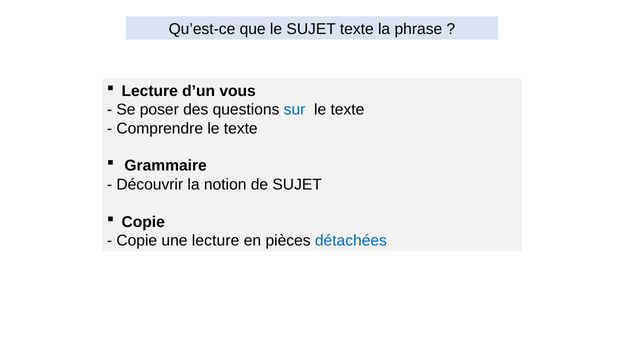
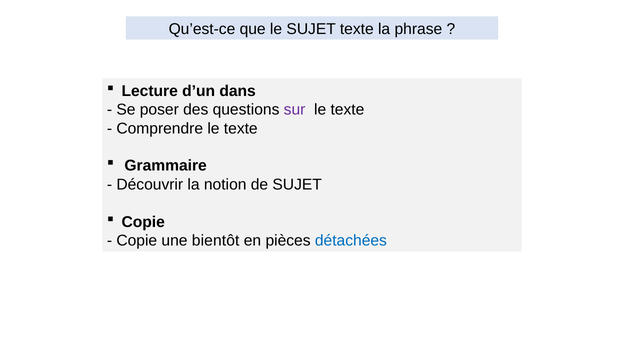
vous: vous -> dans (238, 91)
sur colour: blue -> purple (295, 110)
une lecture: lecture -> bientôt (216, 241)
